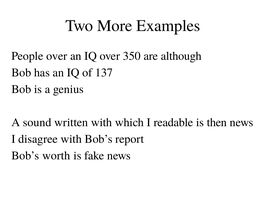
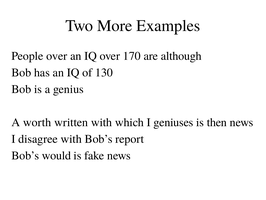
350: 350 -> 170 (132, 56)
137: 137 -> 130 (104, 72)
sound: sound -> worth (37, 122)
readable: readable -> geniuses (173, 122)
worth: worth -> would (56, 155)
